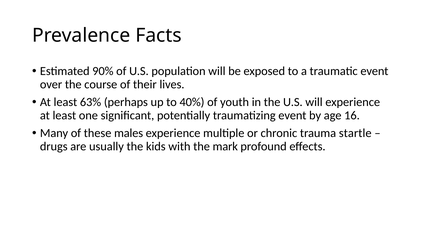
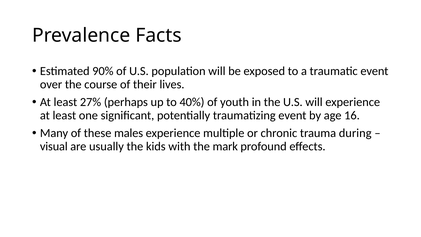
63%: 63% -> 27% (91, 102)
startle: startle -> during (355, 133)
drugs: drugs -> visual (54, 146)
